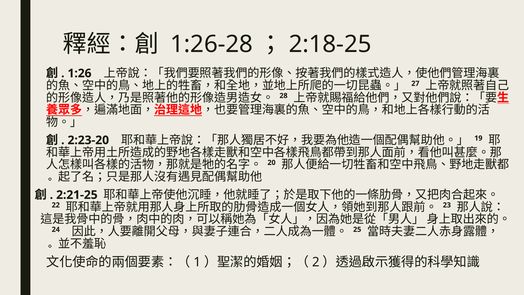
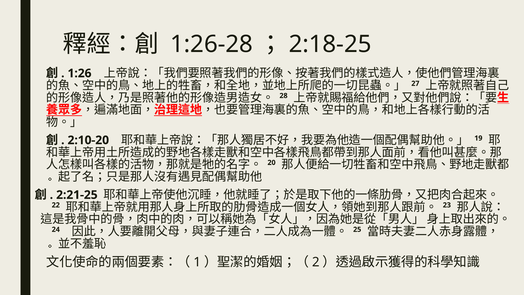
2:23-20: 2:23-20 -> 2:10-20 (88, 140)
